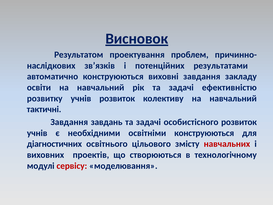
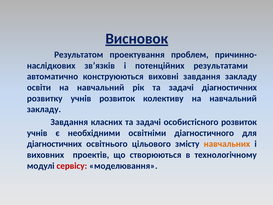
задачі ефективністю: ефективністю -> діагностичних (229, 87)
тактичні: тактичні -> закладу (44, 109)
завдань: завдань -> класних (107, 122)
освітніми конструюються: конструюються -> діагностичного (204, 133)
навчальних colour: red -> orange (227, 144)
